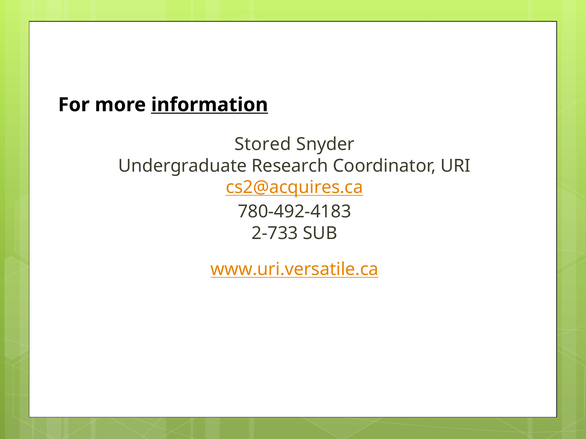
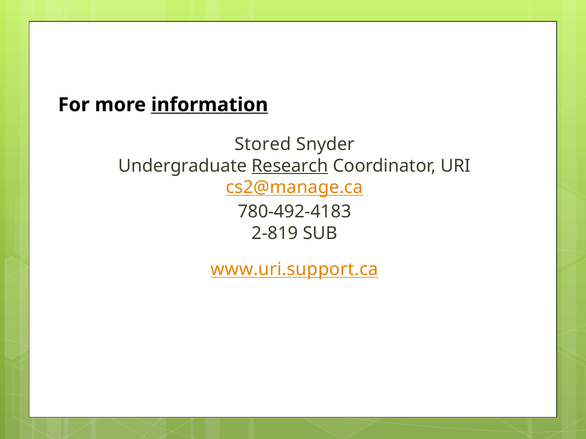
Research underline: none -> present (290, 166)
cs2@acquires.ca: cs2@acquires.ca -> cs2@manage.ca (294, 187)
2-733: 2-733 -> 2-819 (275, 233)
www.uri.versatile.ca: www.uri.versatile.ca -> www.uri.support.ca (294, 270)
